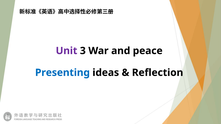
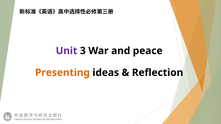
Presenting colour: blue -> orange (62, 73)
